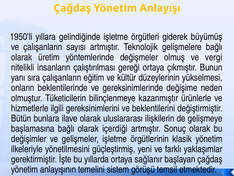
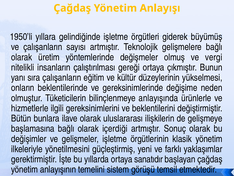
kazanmıştır: kazanmıştır -> anlayışında (158, 98)
sağlanır: sağlanır -> sanatıdır (149, 159)
